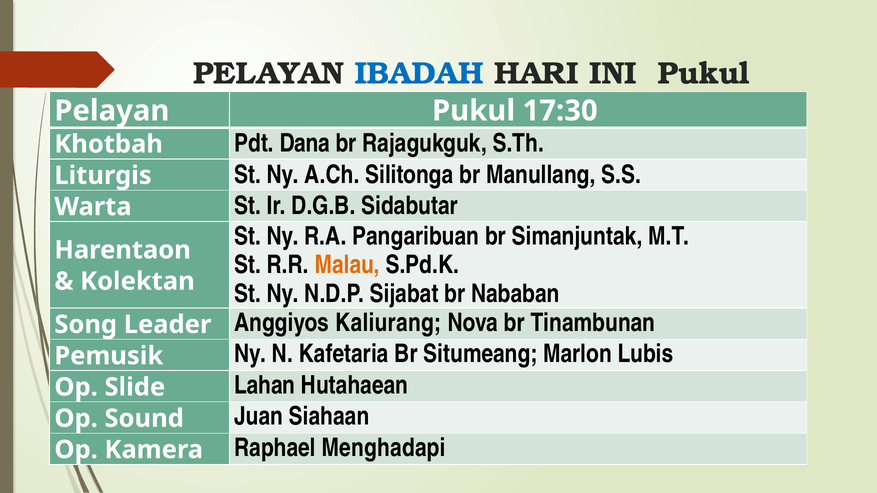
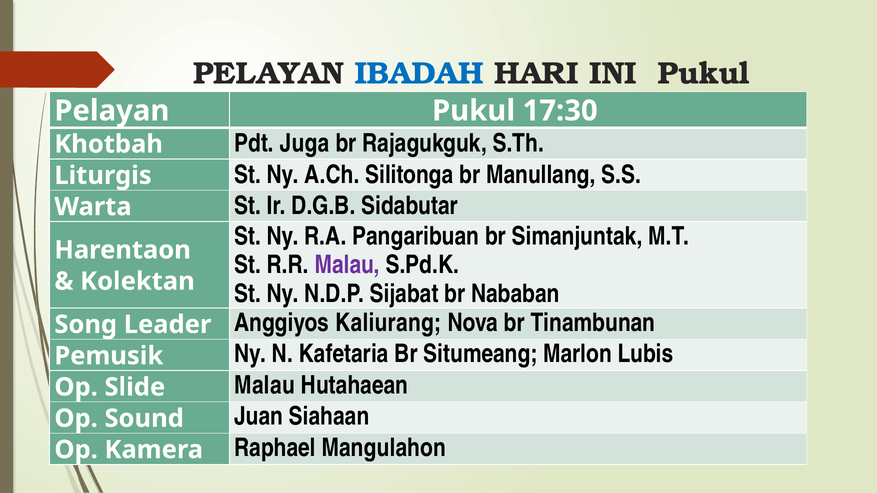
Dana: Dana -> Juga (305, 144)
Malau colour: orange -> purple (347, 265)
Lahan: Lahan -> Malau (265, 385)
Menghadapi: Menghadapi -> Mangulahon (384, 448)
